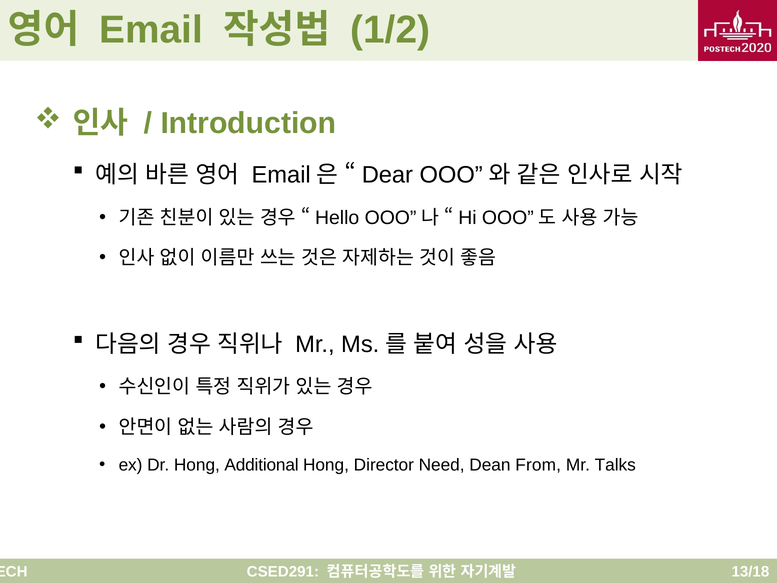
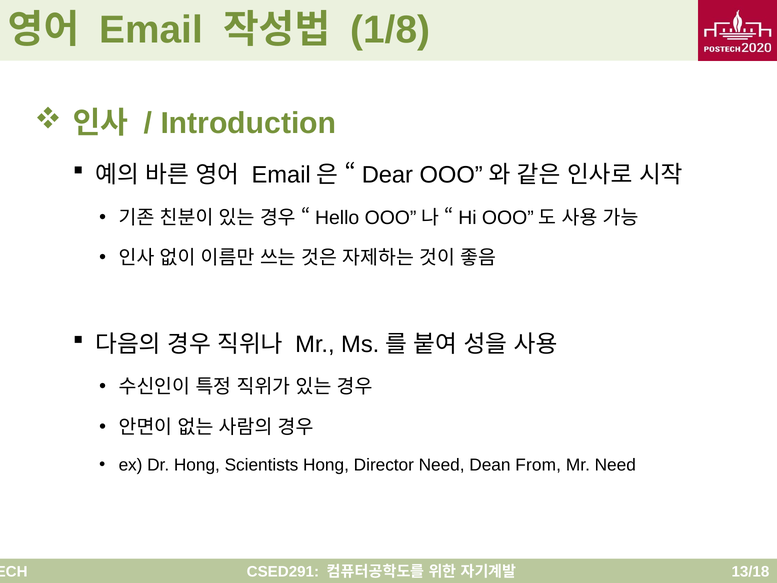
1/2: 1/2 -> 1/8 (390, 30)
Additional: Additional -> Scientists (261, 465)
Mr Talks: Talks -> Need (615, 465)
